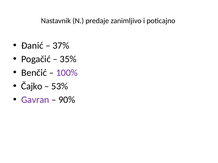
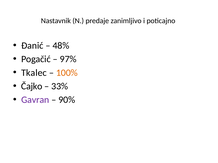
37%: 37% -> 48% (61, 46)
35%: 35% -> 97% (68, 59)
Benčić: Benčić -> Tkalec (34, 73)
100% colour: purple -> orange (67, 73)
53%: 53% -> 33% (60, 86)
